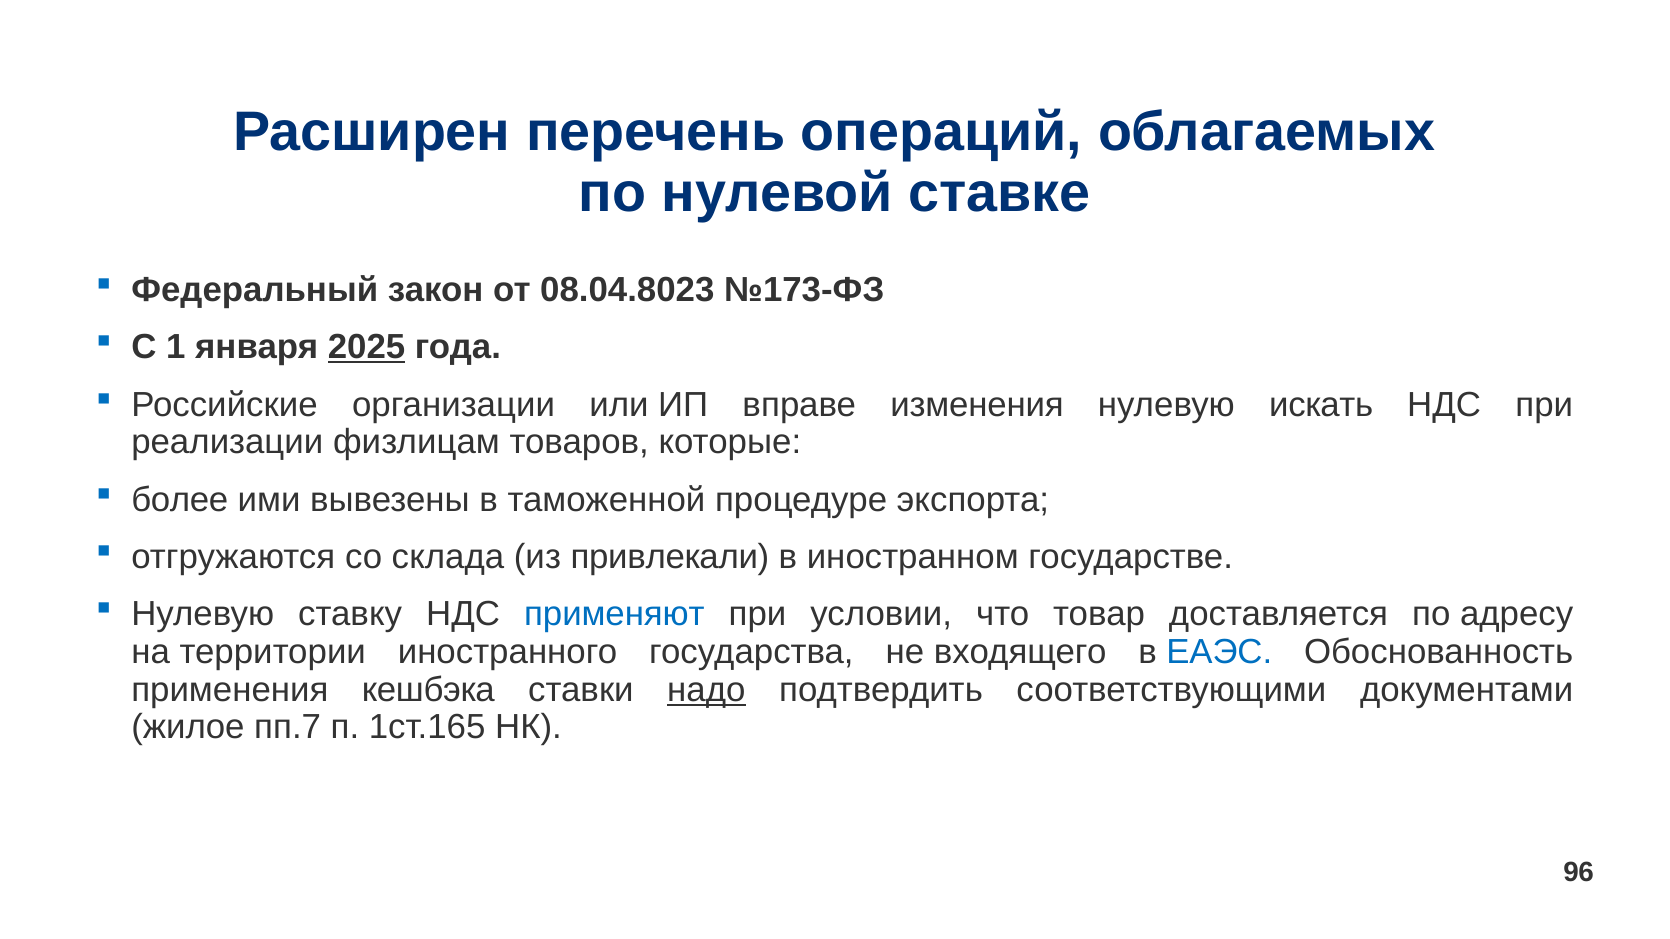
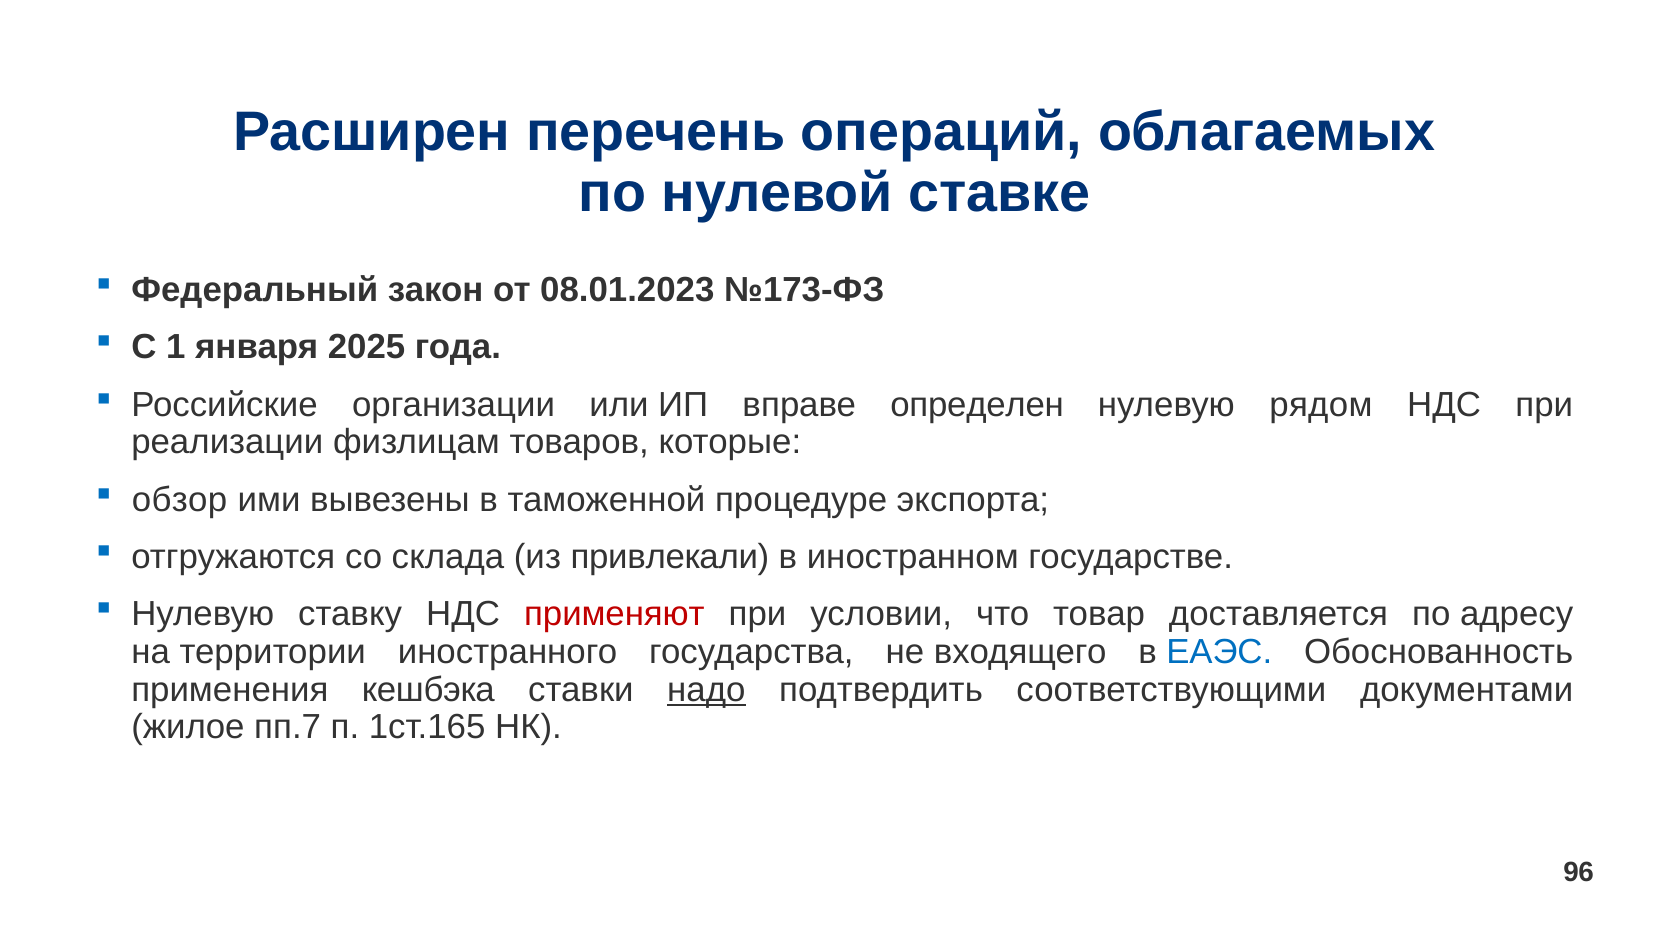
08.04.8023: 08.04.8023 -> 08.01.2023 (627, 290)
2025 underline: present -> none (367, 347)
изменения: изменения -> определен (977, 405)
искать: искать -> рядом (1321, 405)
более: более -> обзор (179, 500)
применяют colour: blue -> red (614, 615)
